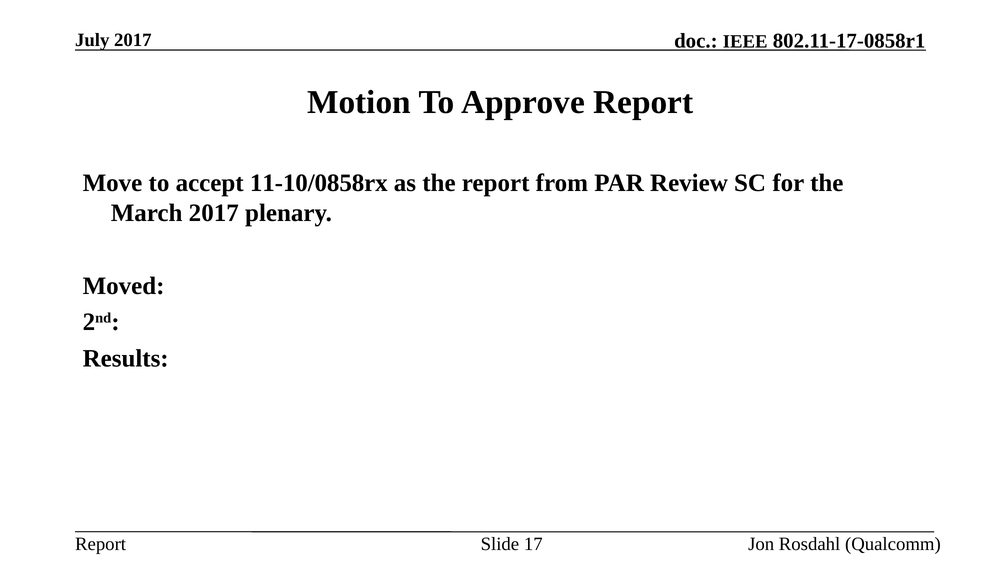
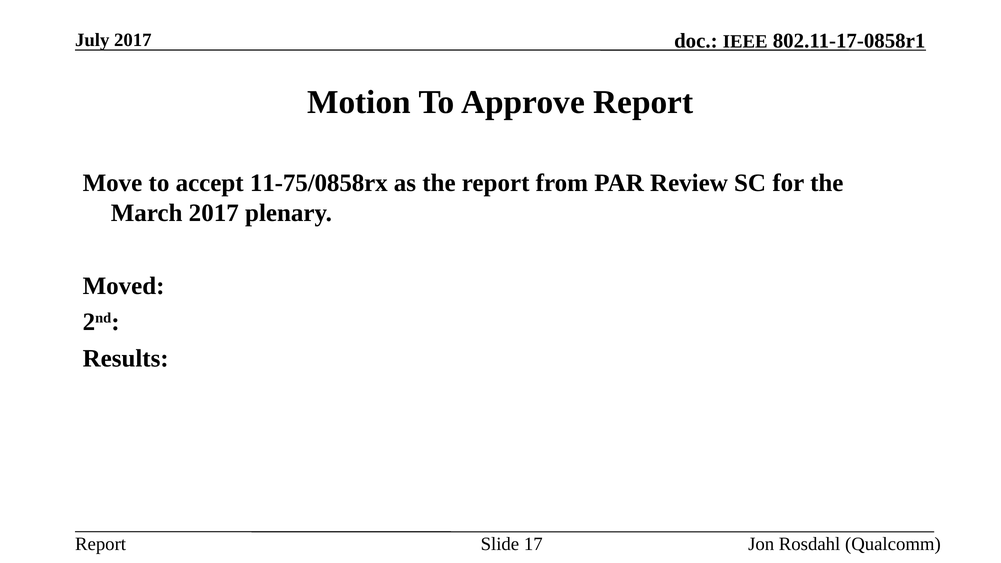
11-10/0858rx: 11-10/0858rx -> 11-75/0858rx (319, 183)
